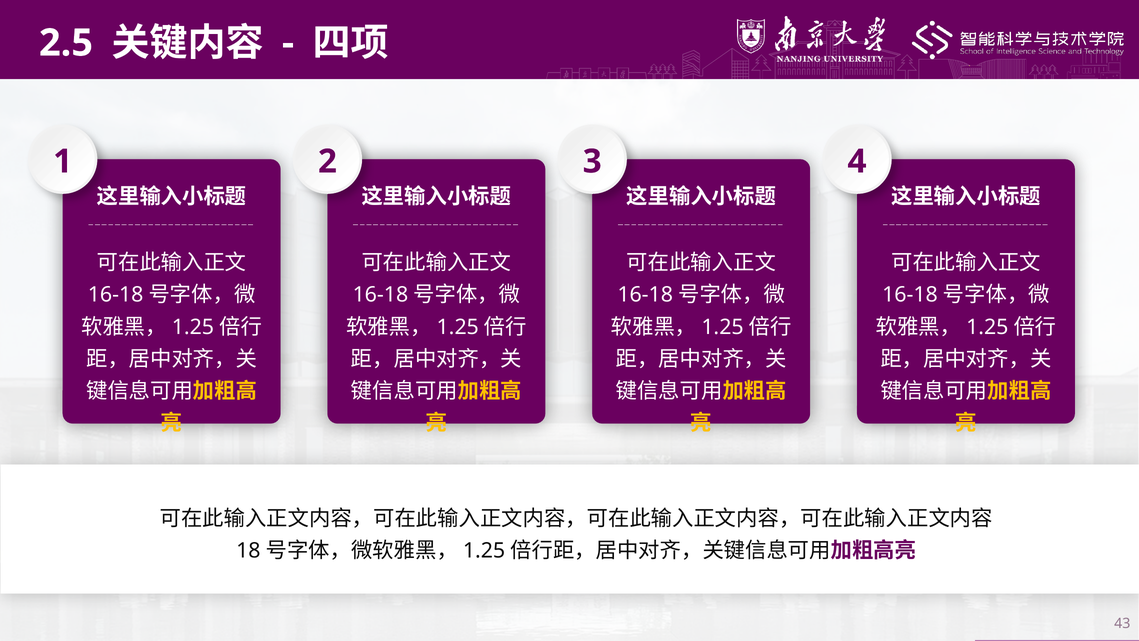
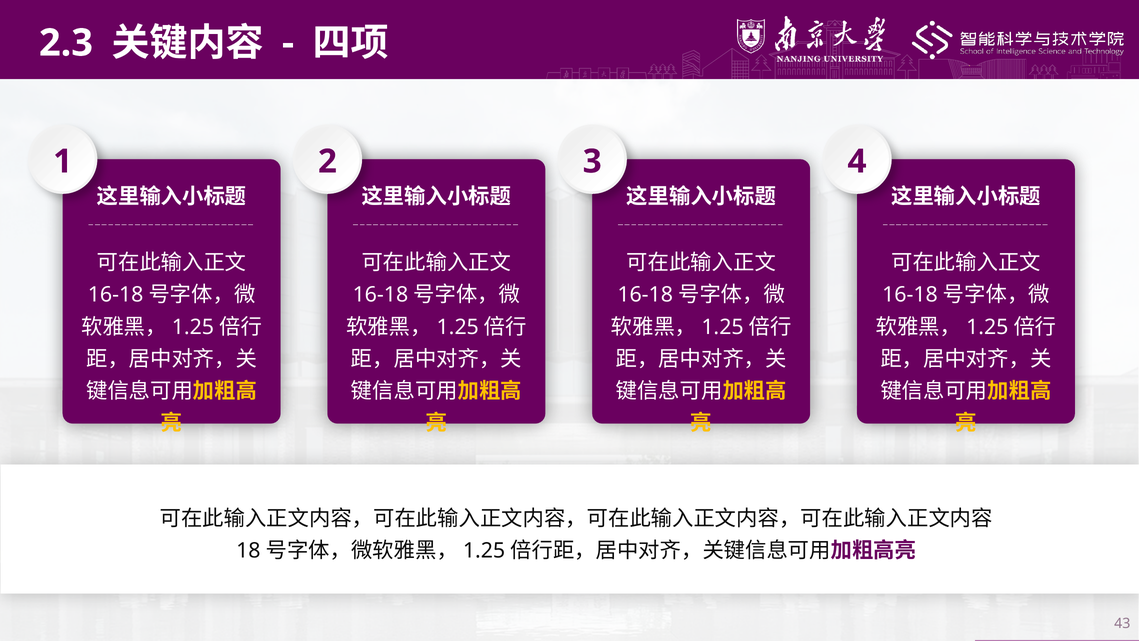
2.5: 2.5 -> 2.3 (66, 43)
